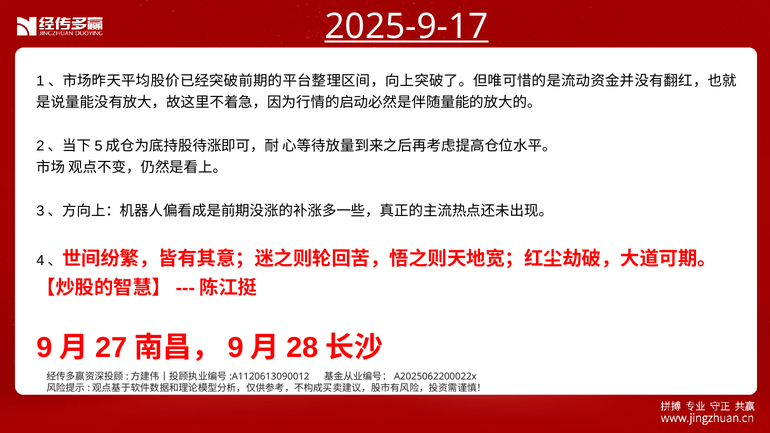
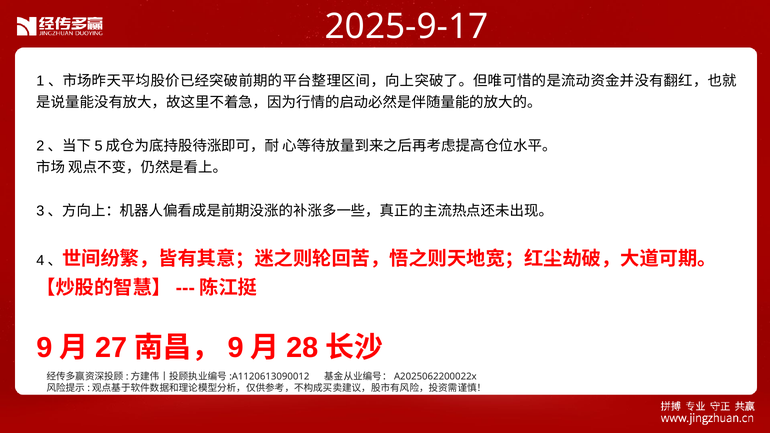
2025-9-17 underline: present -> none (407, 26)
